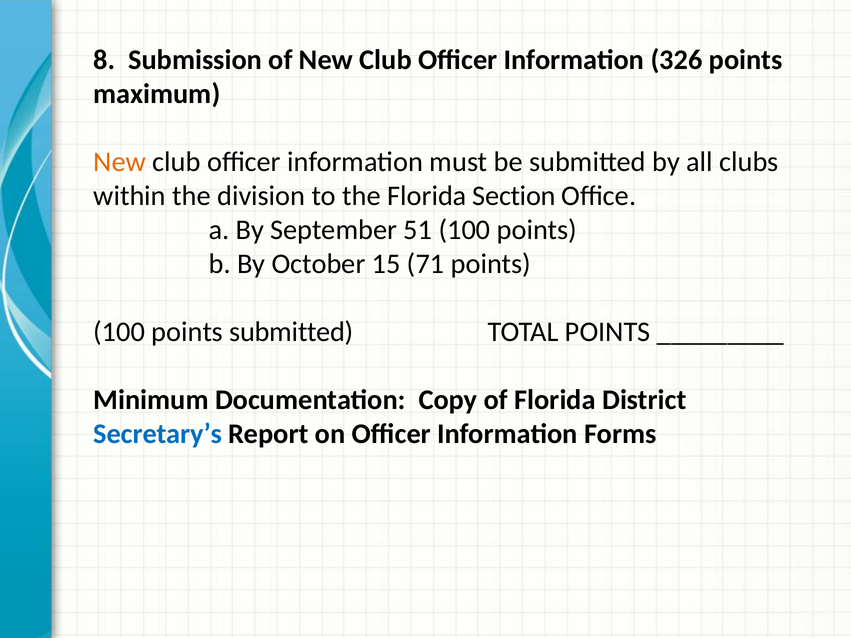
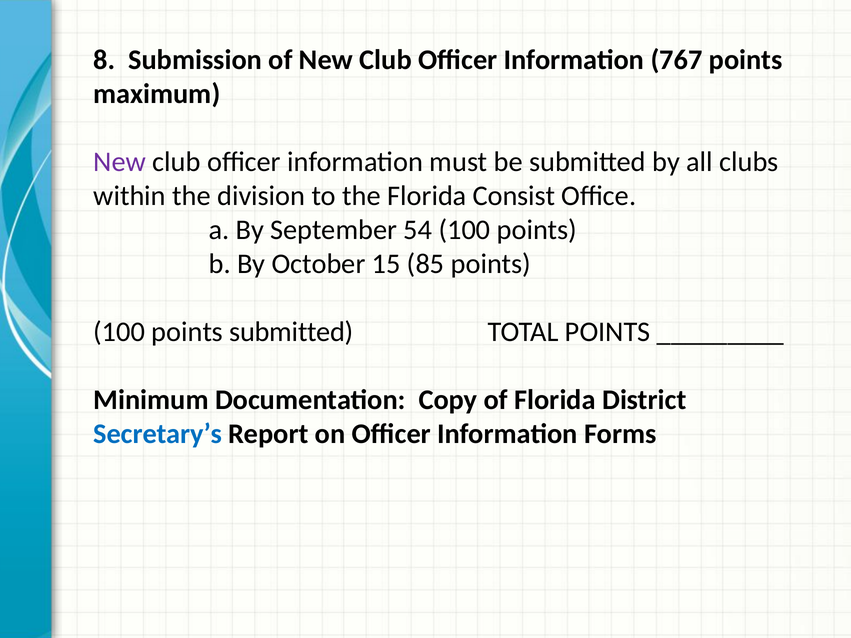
326: 326 -> 767 (677, 60)
New colour: orange -> purple (120, 162)
Section: Section -> Consist (514, 196)
51: 51 -> 54 (418, 230)
71: 71 -> 85 (426, 264)
